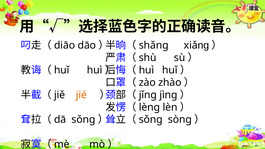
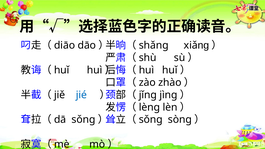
jié colour: orange -> blue (81, 95)
